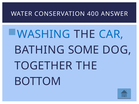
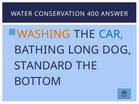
WASHING colour: blue -> orange (43, 34)
SOME: SOME -> LONG (83, 50)
TOGETHER: TOGETHER -> STANDARD (43, 66)
